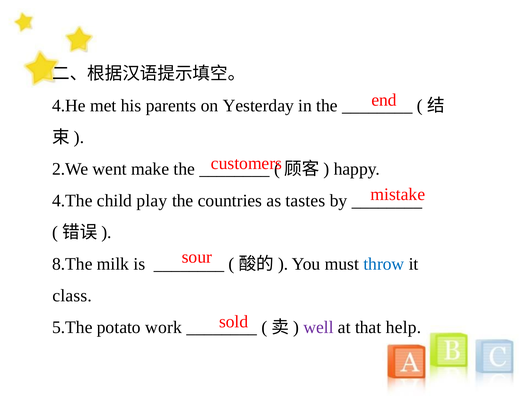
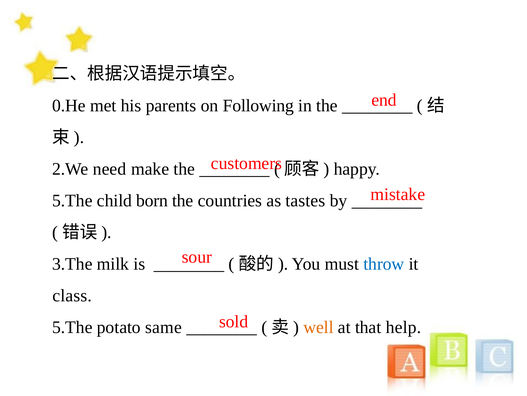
4.He: 4.He -> 0.He (69, 105)
Yesterday: Yesterday -> Following (258, 105)
went: went -> need (110, 169)
4.The: 4.The -> 5.The (72, 200)
play: play -> born (152, 200)
8.The: 8.The -> 3.The (72, 263)
work: work -> same (164, 327)
well colour: purple -> orange (318, 327)
